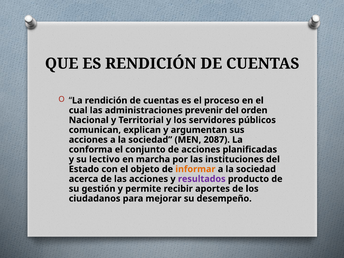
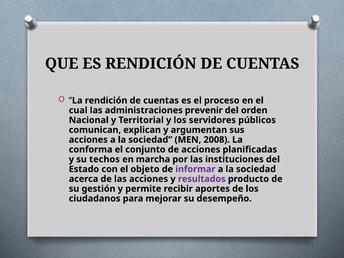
2087: 2087 -> 2008 (217, 140)
lectivo: lectivo -> techos (105, 159)
informar colour: orange -> purple (195, 169)
